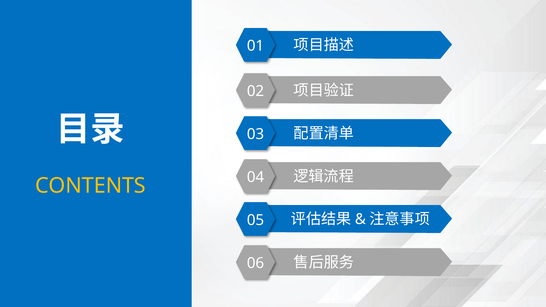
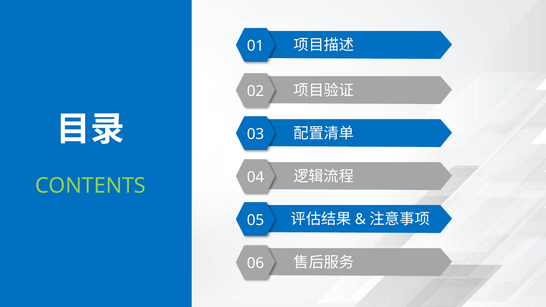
CONTENTS colour: yellow -> light green (90, 186)
